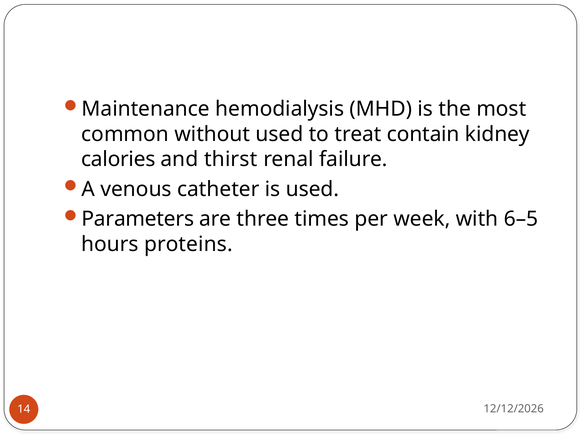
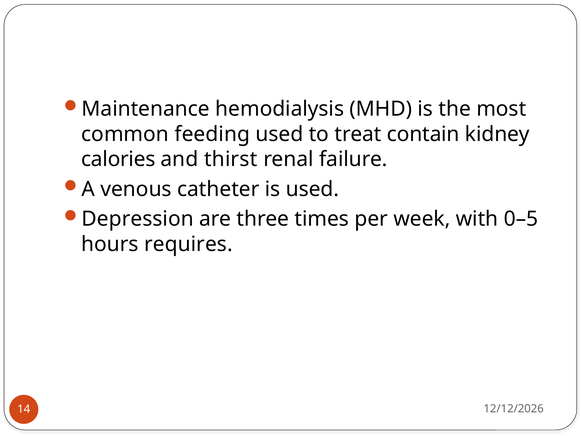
without: without -> feeding (212, 134)
Parameters: Parameters -> Depression (138, 219)
6–5: 6–5 -> 0–5 (521, 219)
proteins: proteins -> requires (188, 244)
